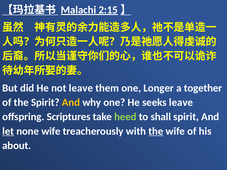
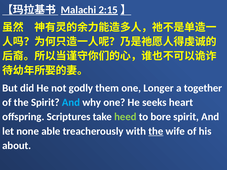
not leave: leave -> godly (81, 88)
And colour: yellow -> light blue (71, 103)
seeks leave: leave -> heart (181, 103)
shall: shall -> bore (161, 117)
let underline: present -> none (8, 131)
none wife: wife -> able (51, 131)
